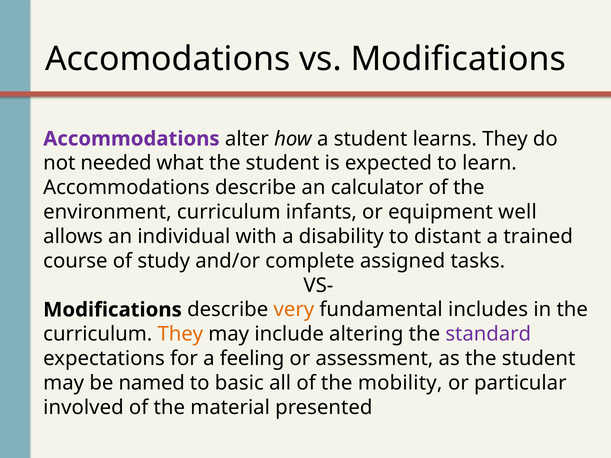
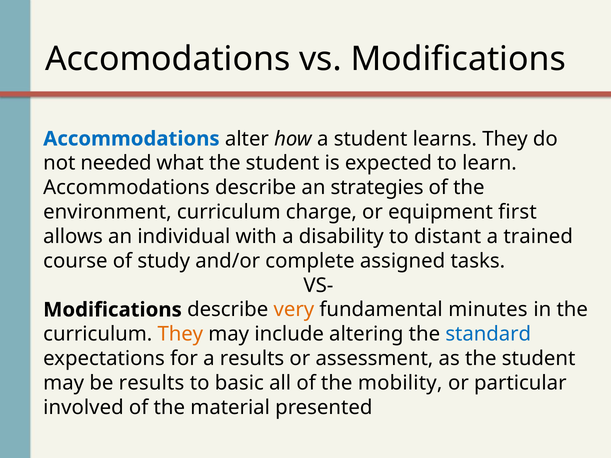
Accommodations colour: purple -> blue (131, 139)
calculator: calculator -> strategies (377, 188)
infants: infants -> charge (321, 212)
well: well -> first (517, 212)
includes: includes -> minutes (488, 310)
standard colour: purple -> blue (488, 334)
a feeling: feeling -> results (252, 359)
be named: named -> results (152, 383)
